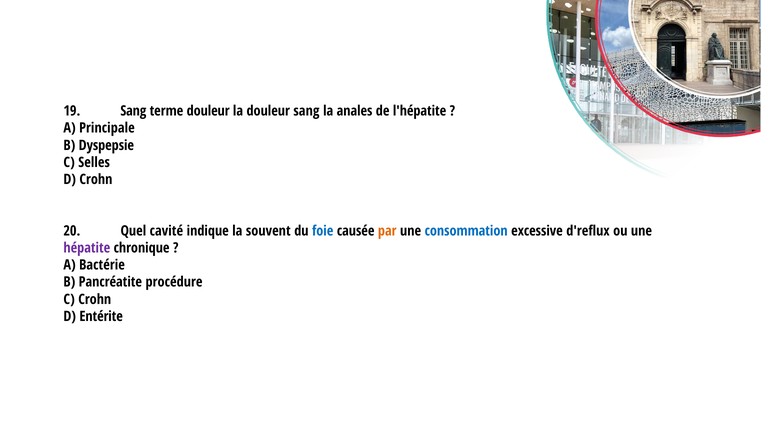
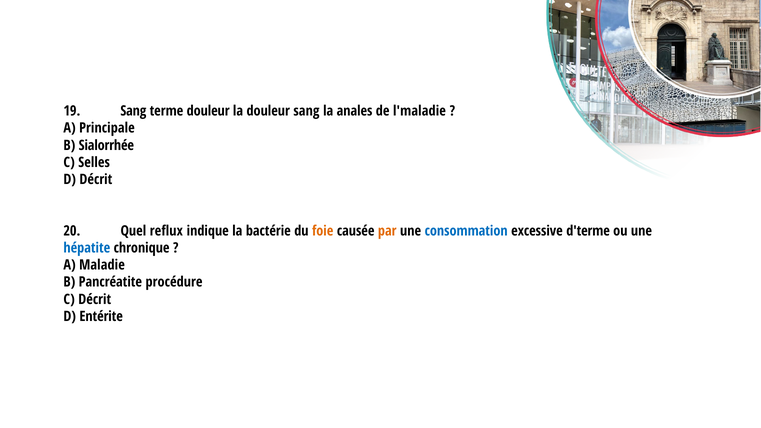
l'hépatite: l'hépatite -> l'maladie (419, 111)
Dyspepsie: Dyspepsie -> Sialorrhée (106, 145)
D Crohn: Crohn -> Décrit (96, 180)
cavité: cavité -> reflux (166, 231)
souvent: souvent -> bactérie (268, 231)
foie colour: blue -> orange (323, 231)
d'reflux: d'reflux -> d'terme (588, 231)
hépatite colour: purple -> blue (87, 248)
Bactérie: Bactérie -> Maladie (102, 265)
C Crohn: Crohn -> Décrit (95, 299)
